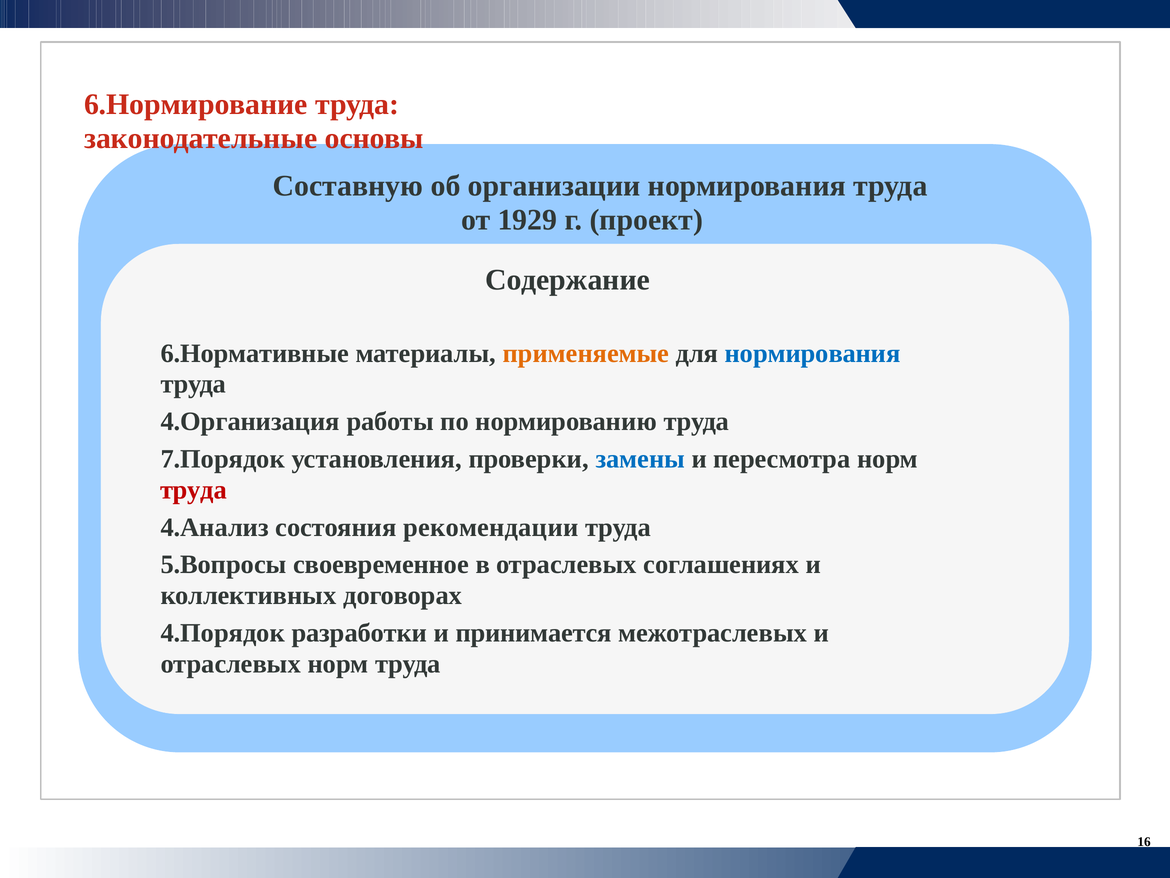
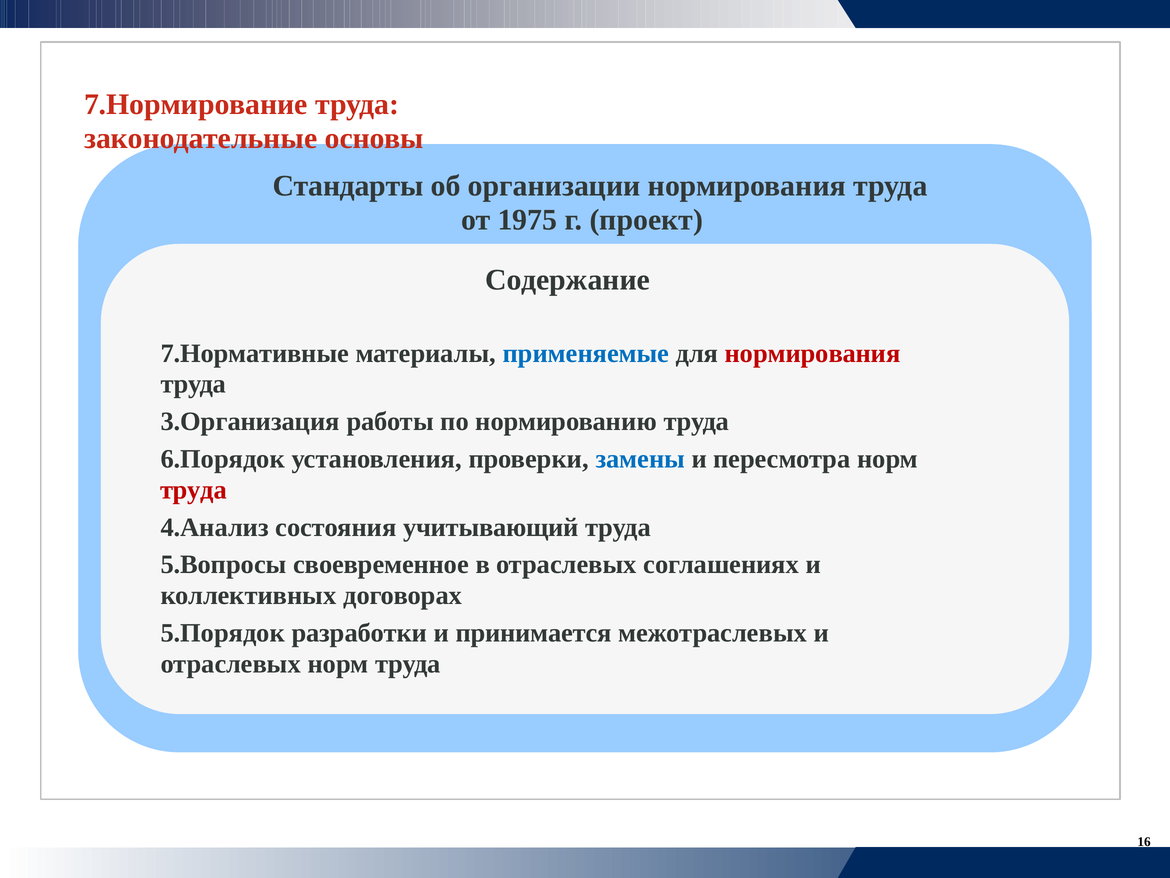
6.Нормирование: 6.Нормирование -> 7.Нормирование (196, 104)
Составную: Составную -> Стандарты (348, 186)
1929: 1929 -> 1975 (527, 220)
6.Нормативные: 6.Нормативные -> 7.Нормативные (255, 353)
применяемые colour: orange -> blue (586, 353)
нормирования colour: blue -> red (813, 353)
4.Организация: 4.Организация -> 3.Организация (250, 421)
7.Порядок: 7.Порядок -> 6.Порядок (223, 459)
рекомендации: рекомендации -> учитывающий (491, 527)
4.Порядок: 4.Порядок -> 5.Порядок (223, 633)
